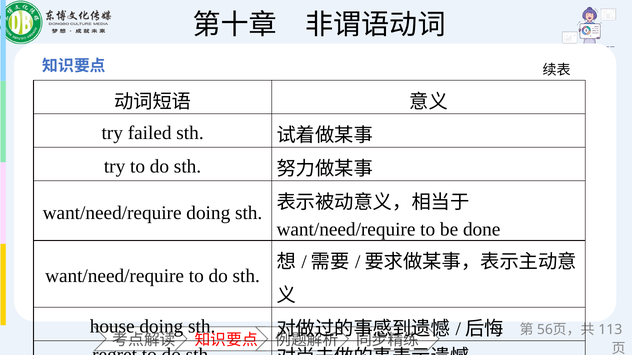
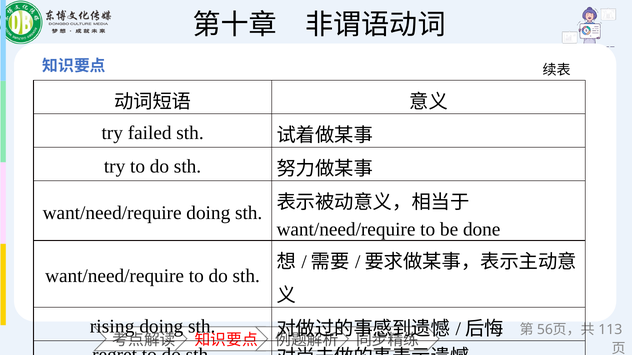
house: house -> rising (112, 327)
